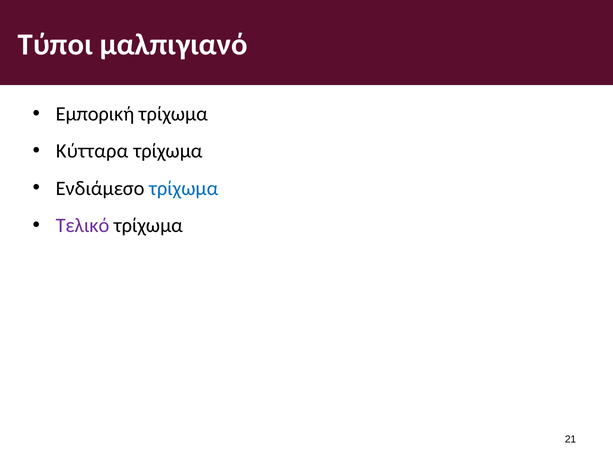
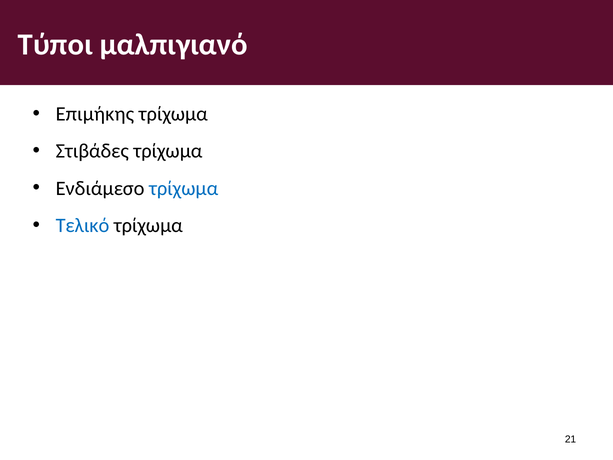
Εμπορική: Εμπορική -> Επιμήκης (95, 114)
Κύτταρα: Κύτταρα -> Στιβάδες (92, 151)
Τελικό colour: purple -> blue (82, 225)
